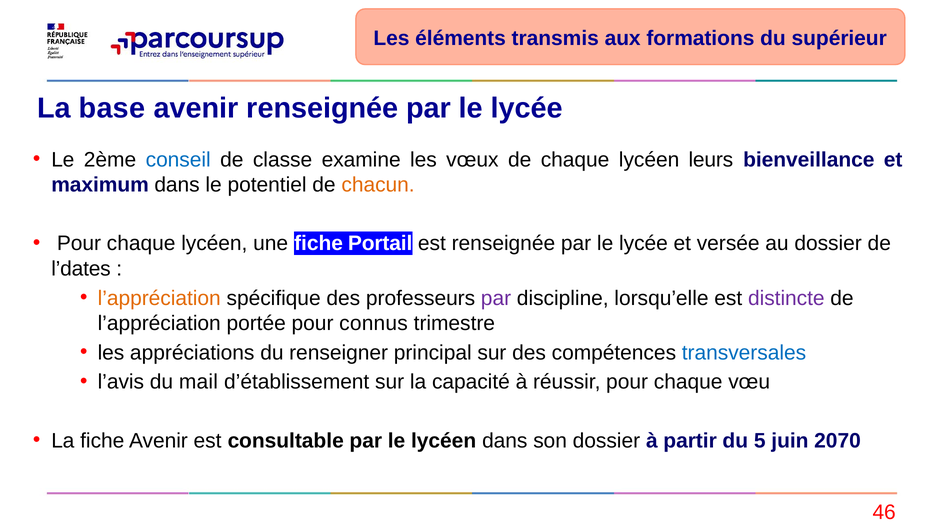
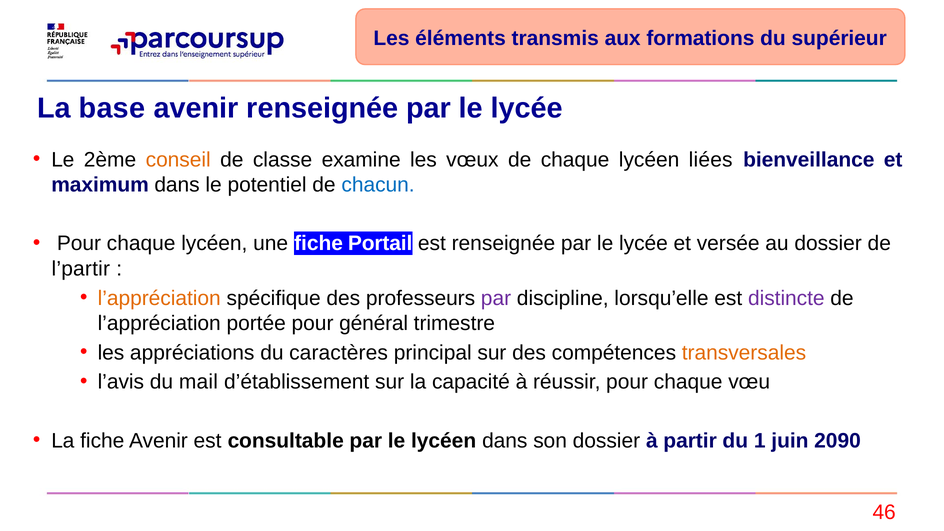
conseil colour: blue -> orange (178, 160)
leurs: leurs -> liées (711, 160)
chacun colour: orange -> blue (378, 185)
l’dates: l’dates -> l’partir (81, 269)
connus: connus -> général (374, 323)
renseigner: renseigner -> caractères (339, 353)
transversales colour: blue -> orange (744, 353)
5: 5 -> 1 (760, 441)
2070: 2070 -> 2090 (838, 441)
